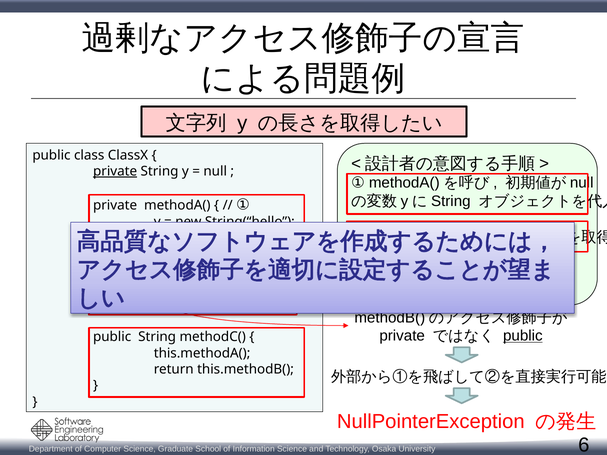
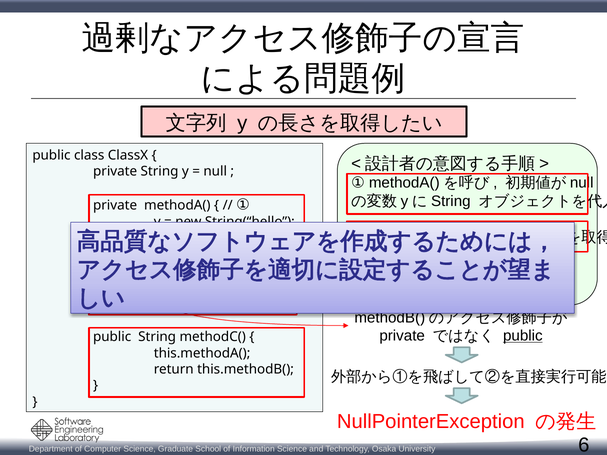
private underline: present -> none (115, 171)
